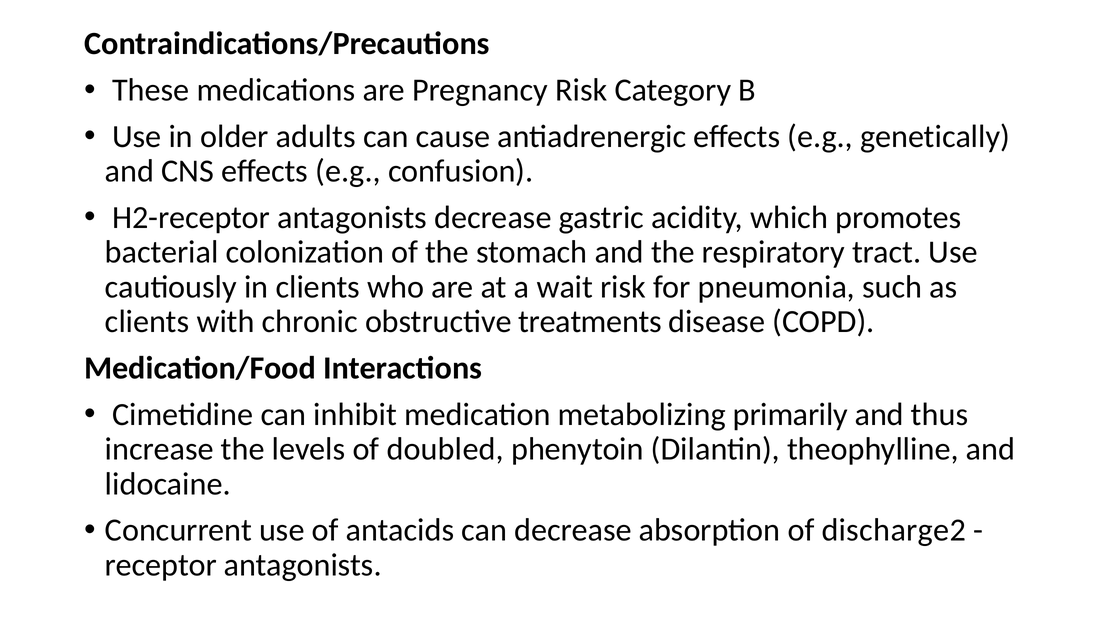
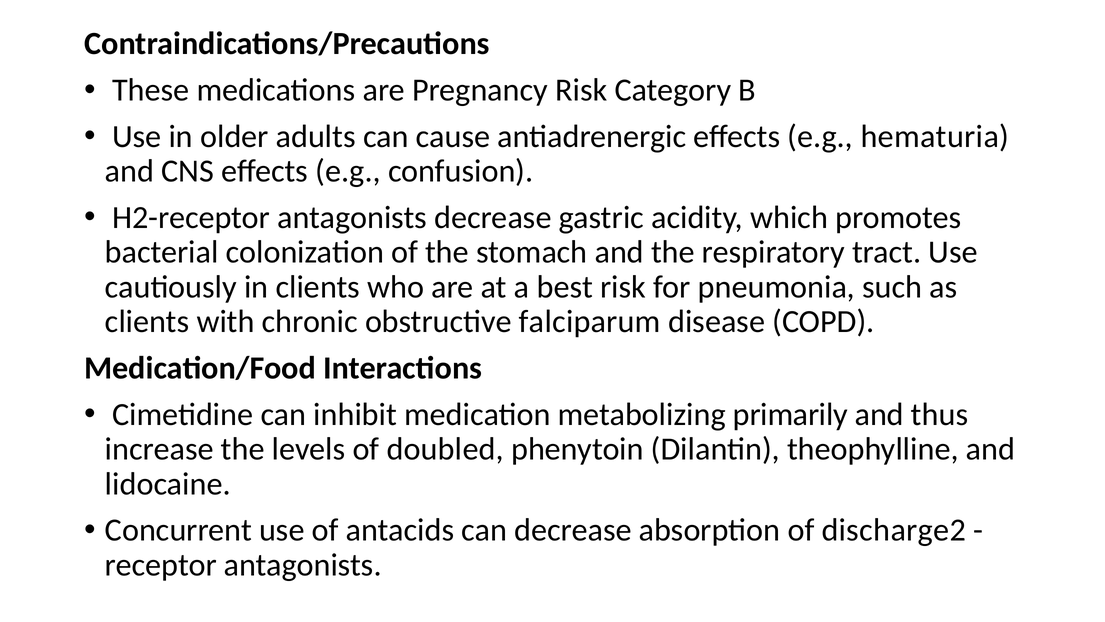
genetically: genetically -> hematuria (935, 136)
wait: wait -> best (565, 287)
treatments: treatments -> falciparum (590, 322)
